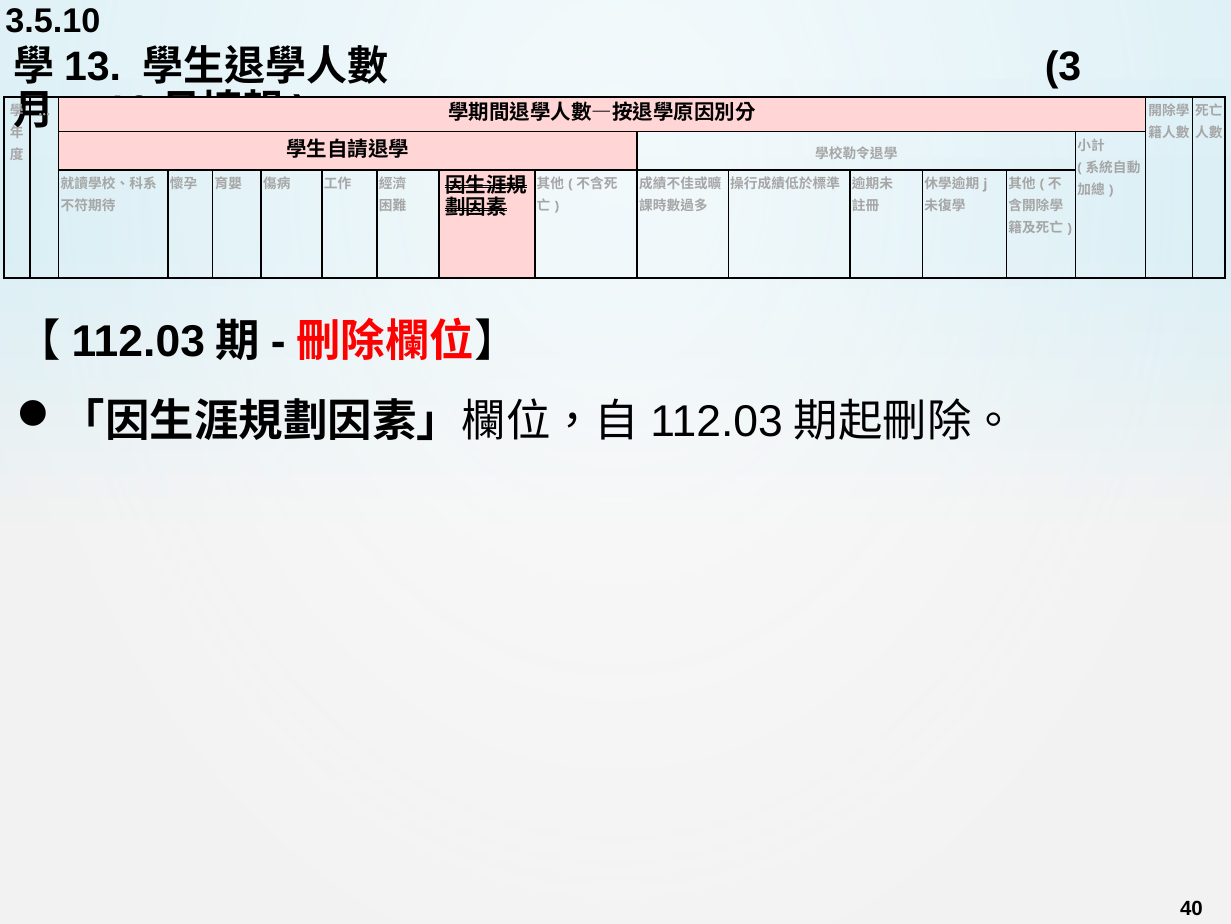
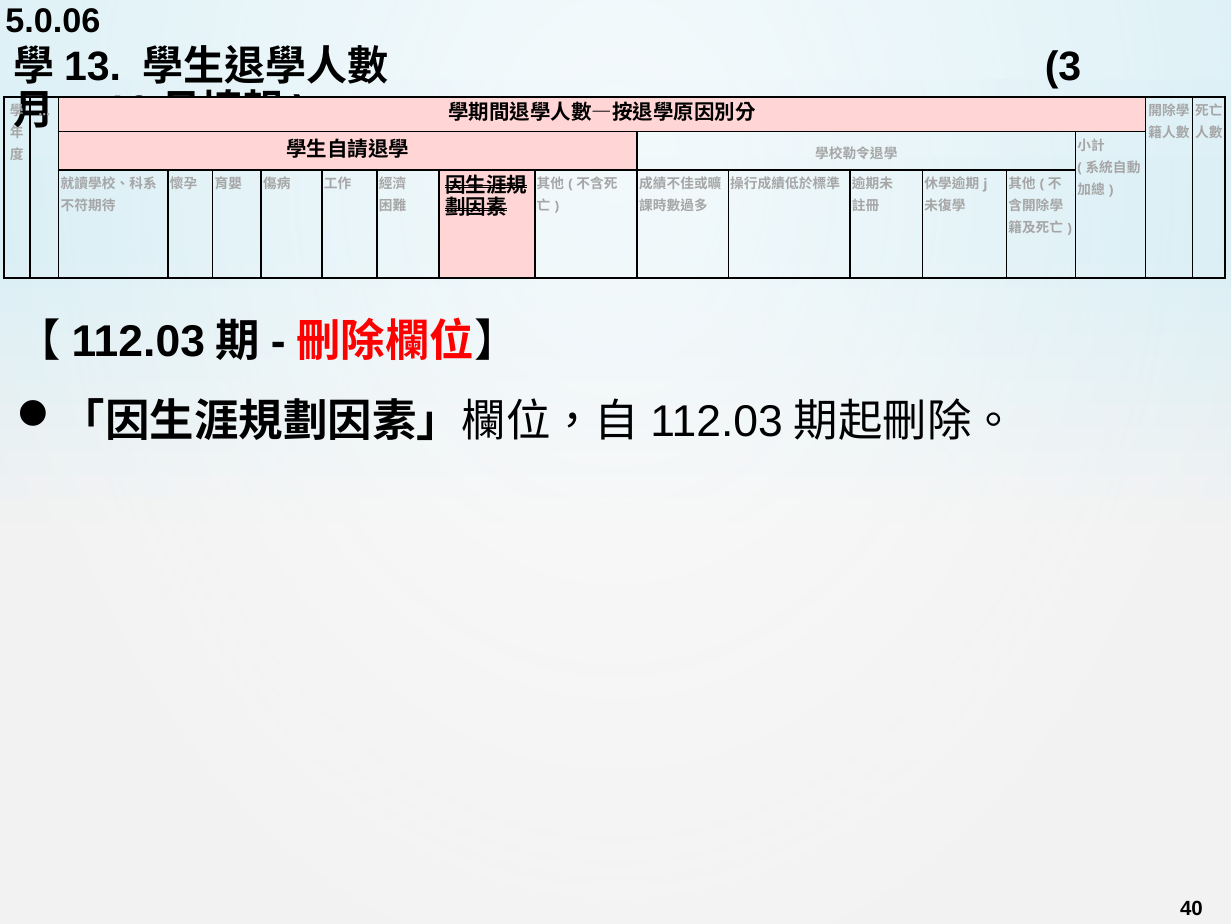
3.5.10: 3.5.10 -> 5.0.06 (53, 21)
